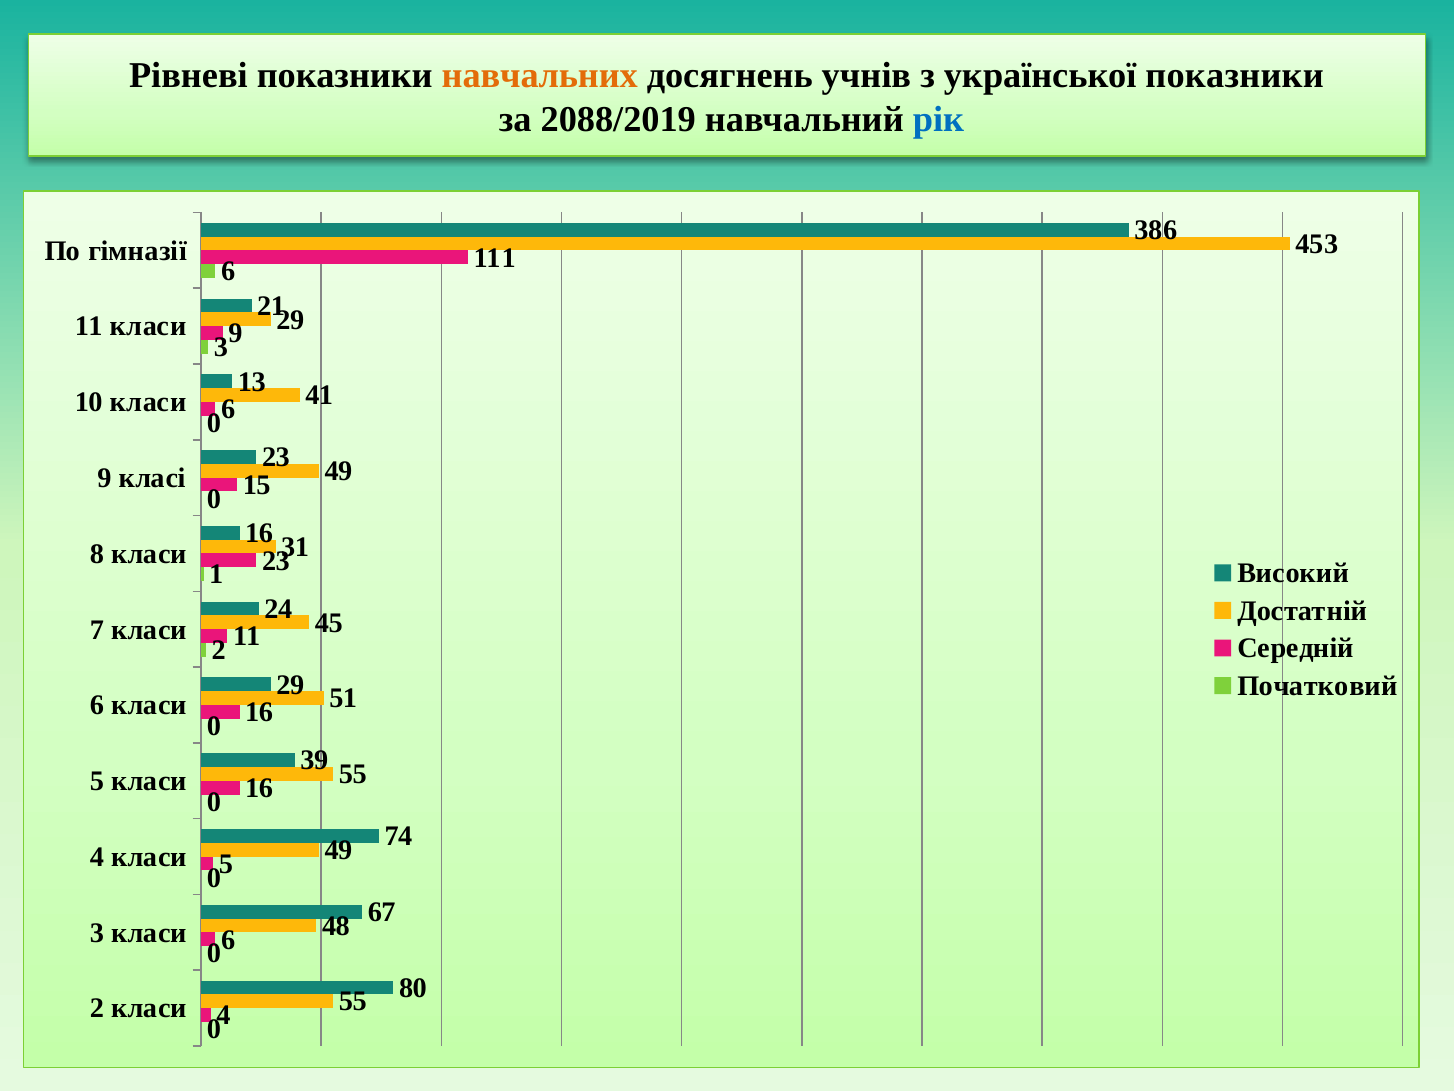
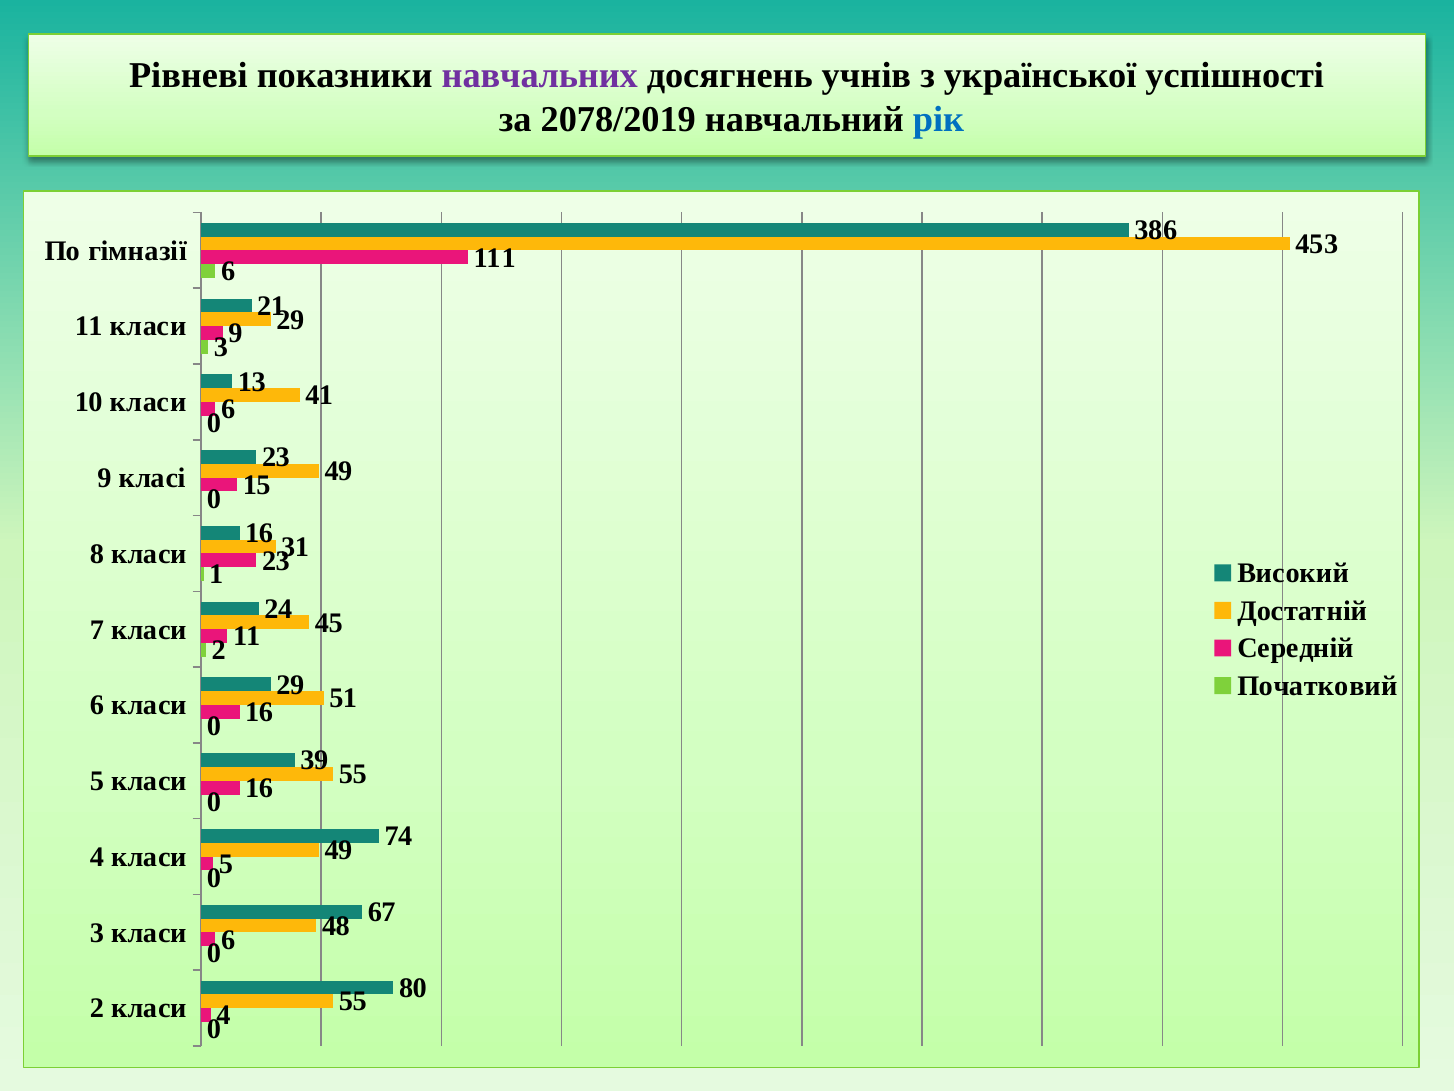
навчальних colour: orange -> purple (540, 76)
української показники: показники -> успішності (1235, 76)
2088/2019: 2088/2019 -> 2078/2019 (618, 119)
